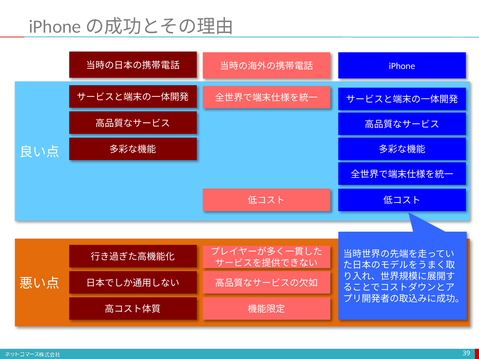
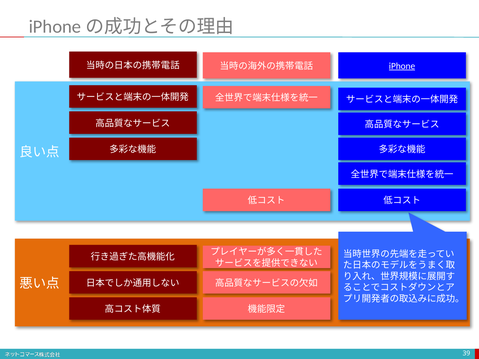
iPhone underline: none -> present (402, 66)
